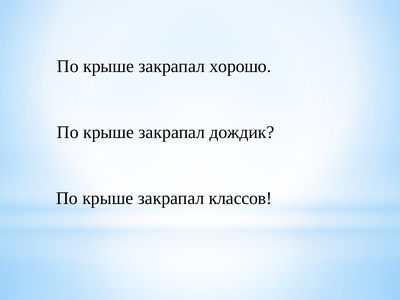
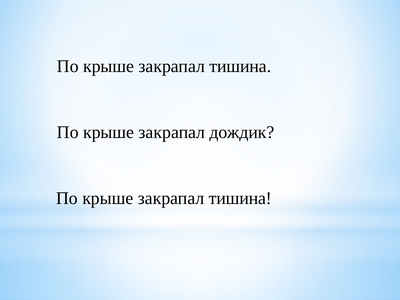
хорошо: хорошо -> тишина (240, 66)
классов: классов -> тишина (240, 198)
